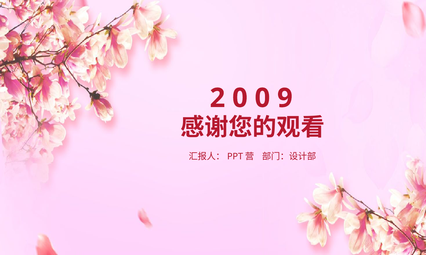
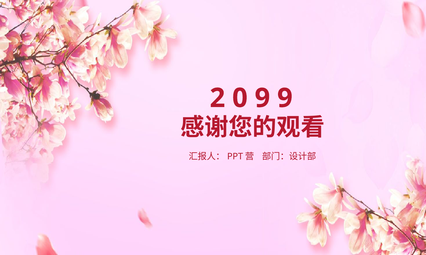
0 0: 0 -> 9 (262, 98)
